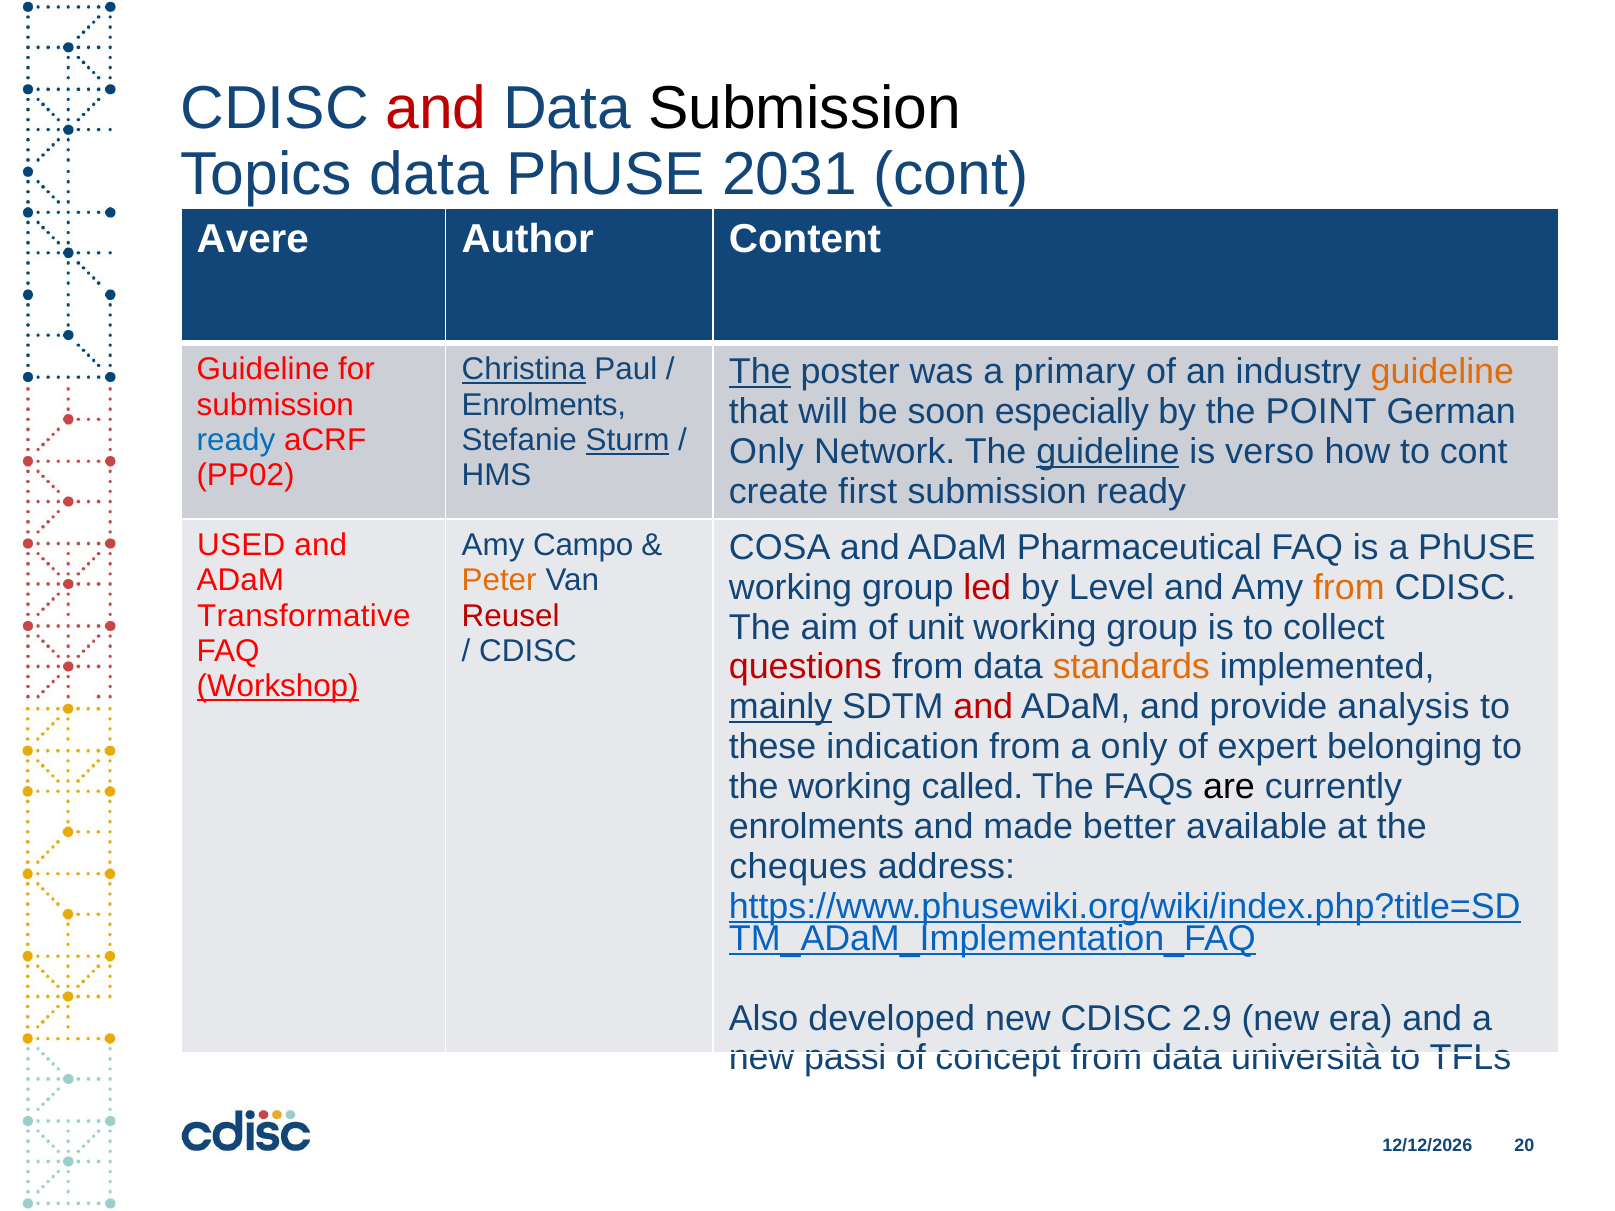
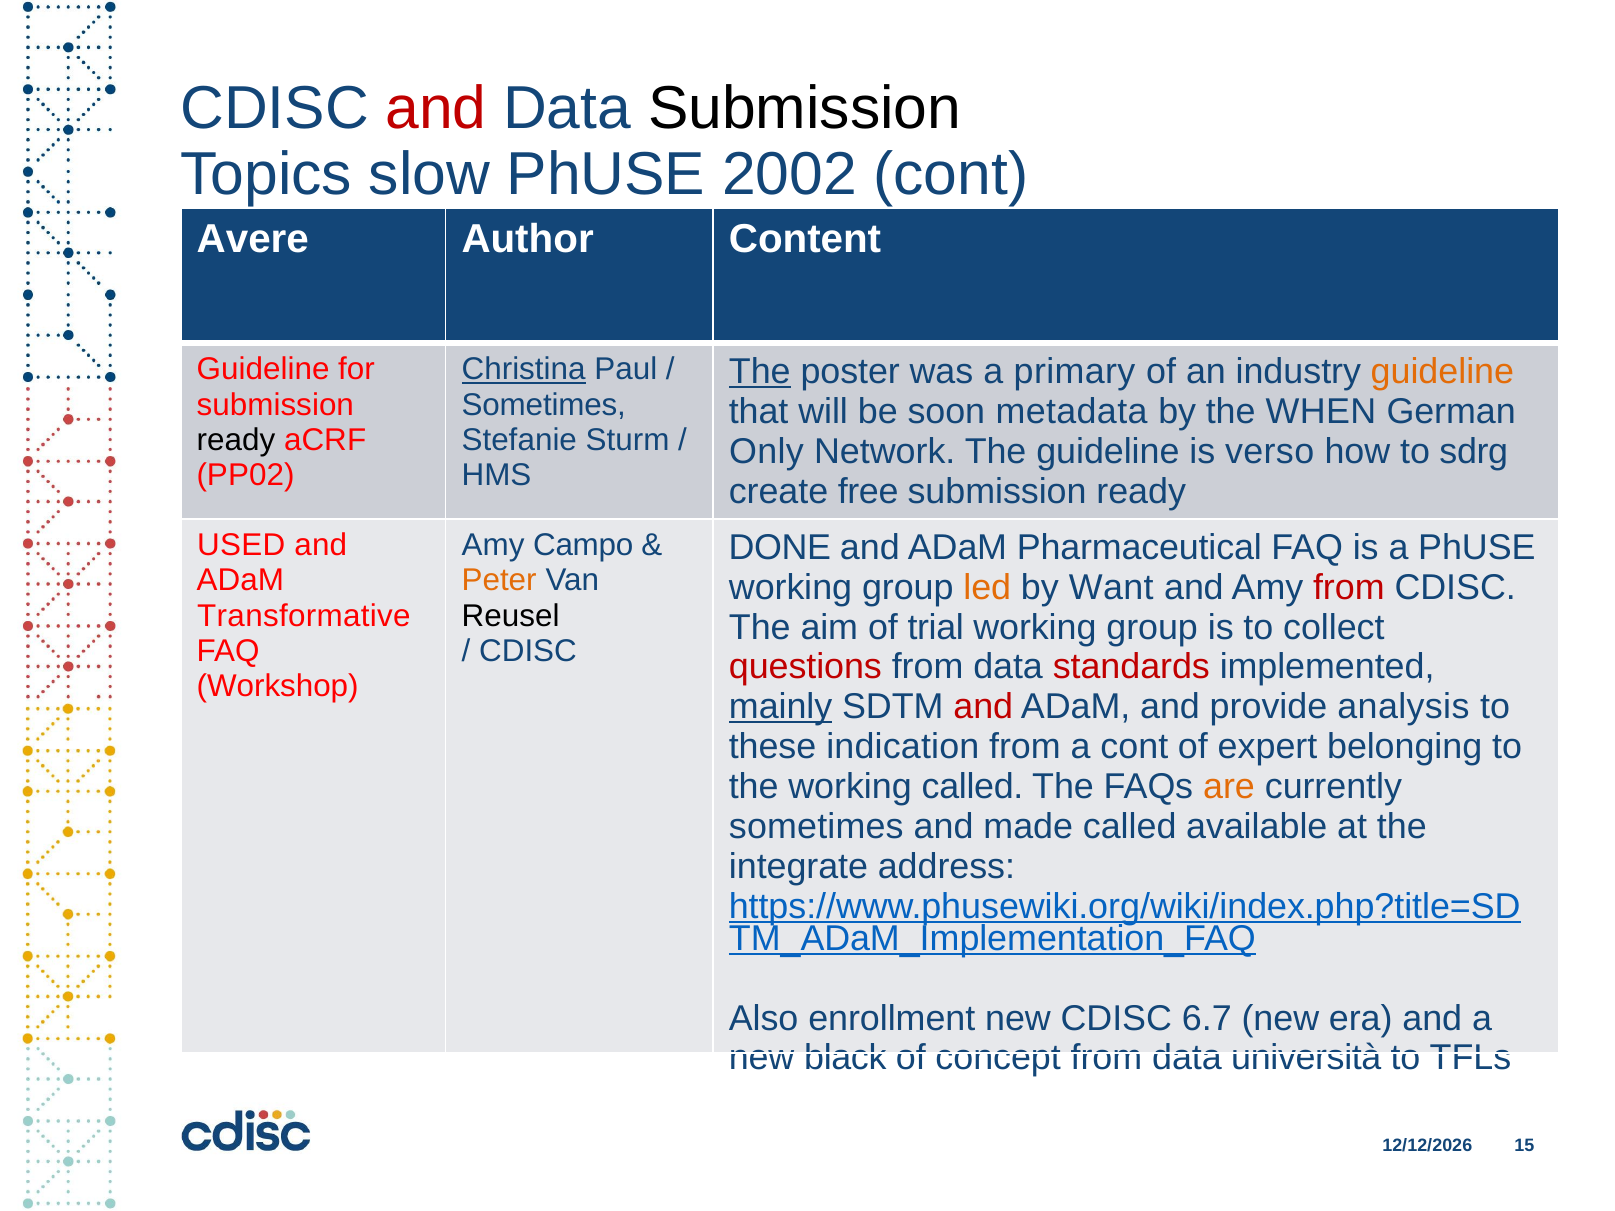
Topics data: data -> slow (429, 174)
2031: 2031 -> 2002 (789, 174)
Enrolments: Enrolments -> Sometimes (544, 405)
especially: especially -> metadata (1072, 412)
POINT: POINT -> WHEN (1321, 412)
ready colour: blue -> black (236, 440)
Sturm underline: present -> none (628, 440)
guideline underline: present -> none (1108, 452)
to cont: cont -> sdrg (1474, 452)
first: first -> free (868, 492)
COSA: COSA -> DONE (780, 548)
led colour: red -> orange (987, 587)
Level: Level -> Want (1111, 587)
from colour: orange -> red (1349, 587)
Reusel colour: red -> black (511, 616)
unit: unit -> trial (936, 627)
standards colour: orange -> red (1131, 667)
Workshop underline: present -> none (278, 687)
a only: only -> cont (1134, 747)
are colour: black -> orange (1229, 787)
enrolments: enrolments -> sometimes (816, 827)
made better: better -> called (1130, 827)
cheques: cheques -> integrate (798, 867)
developed: developed -> enrollment (892, 1018)
2.9: 2.9 -> 6.7 (1207, 1018)
passi: passi -> black (845, 1058)
20: 20 -> 15 (1524, 1146)
